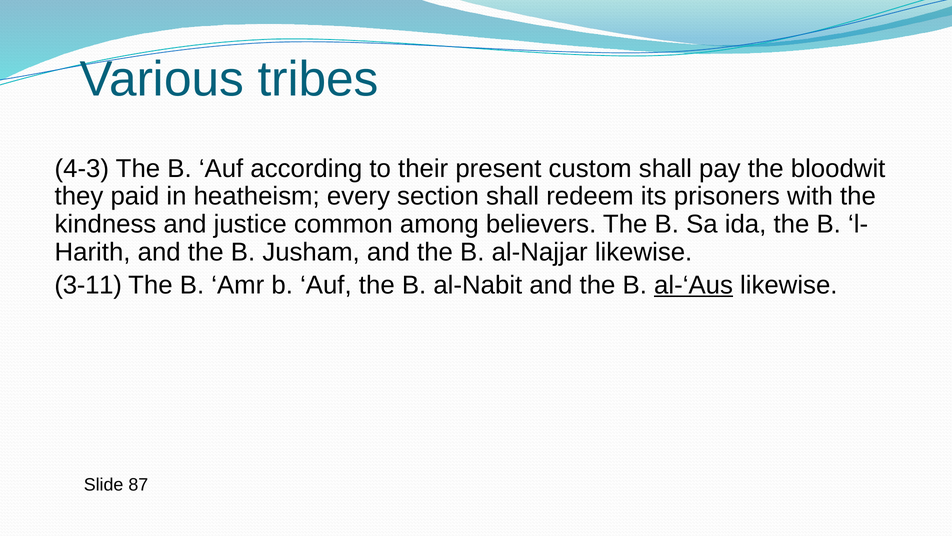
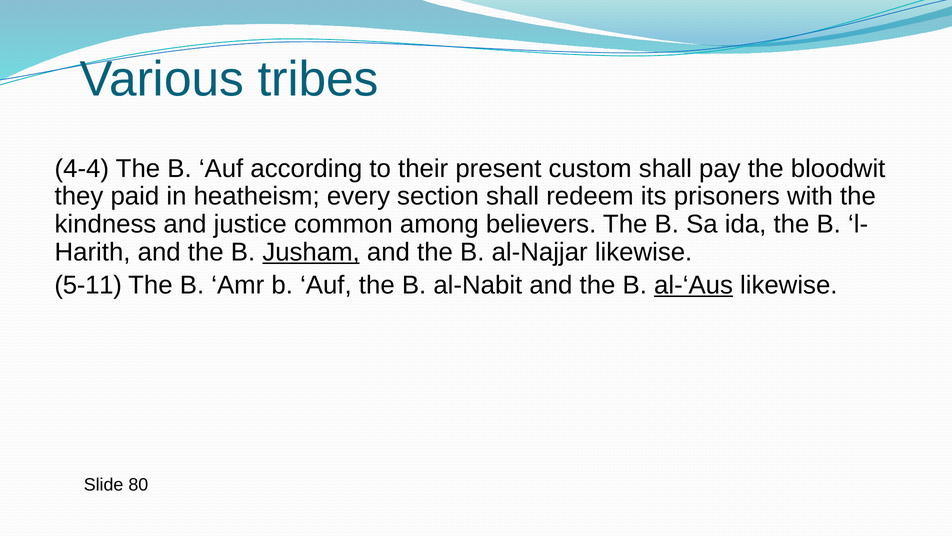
4-3: 4-3 -> 4-4 (82, 168)
Jusham underline: none -> present (311, 252)
3-11: 3-11 -> 5-11 (88, 285)
87: 87 -> 80 (138, 485)
